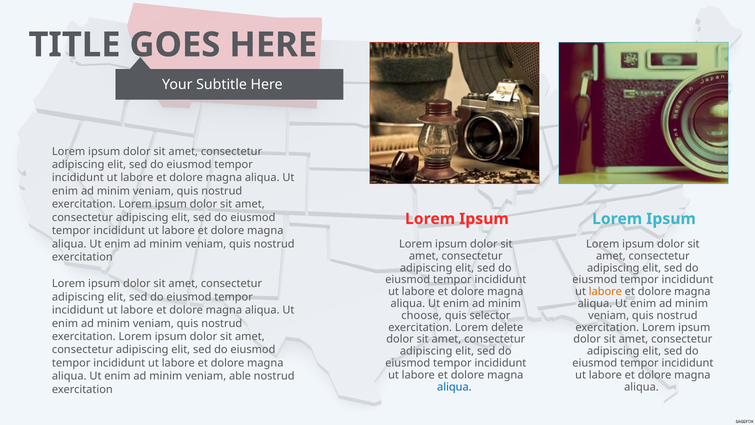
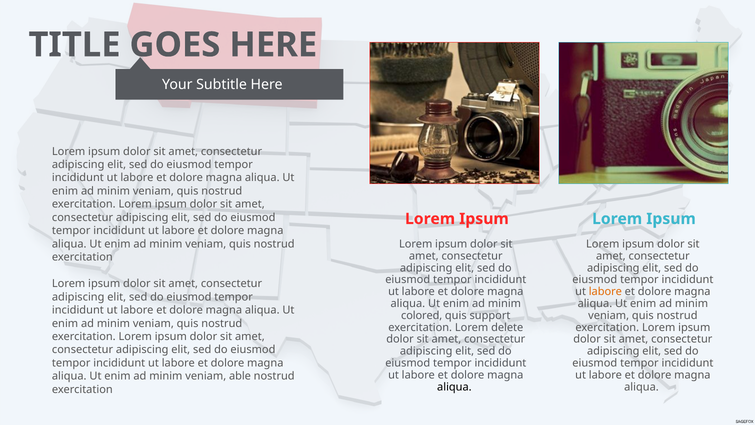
choose: choose -> colored (422, 315)
selector: selector -> support (490, 315)
aliqua colour: blue -> black (454, 387)
